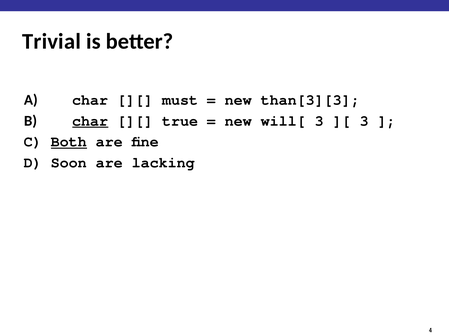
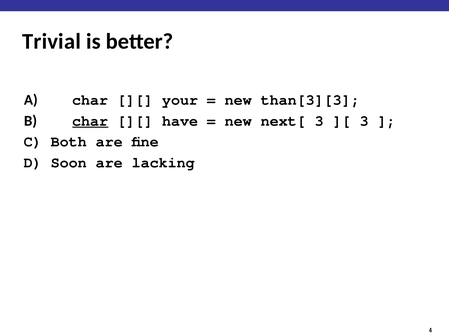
must: must -> your (180, 100)
true: true -> have (180, 121)
will[: will[ -> next[ (283, 121)
Both underline: present -> none (69, 142)
